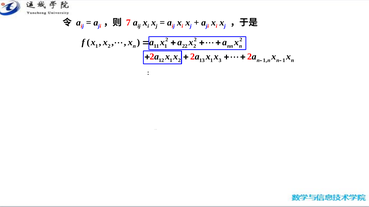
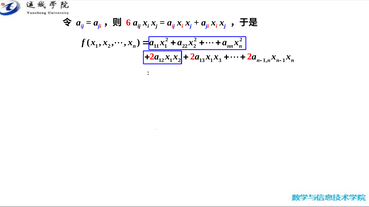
7: 7 -> 6 (128, 23)
